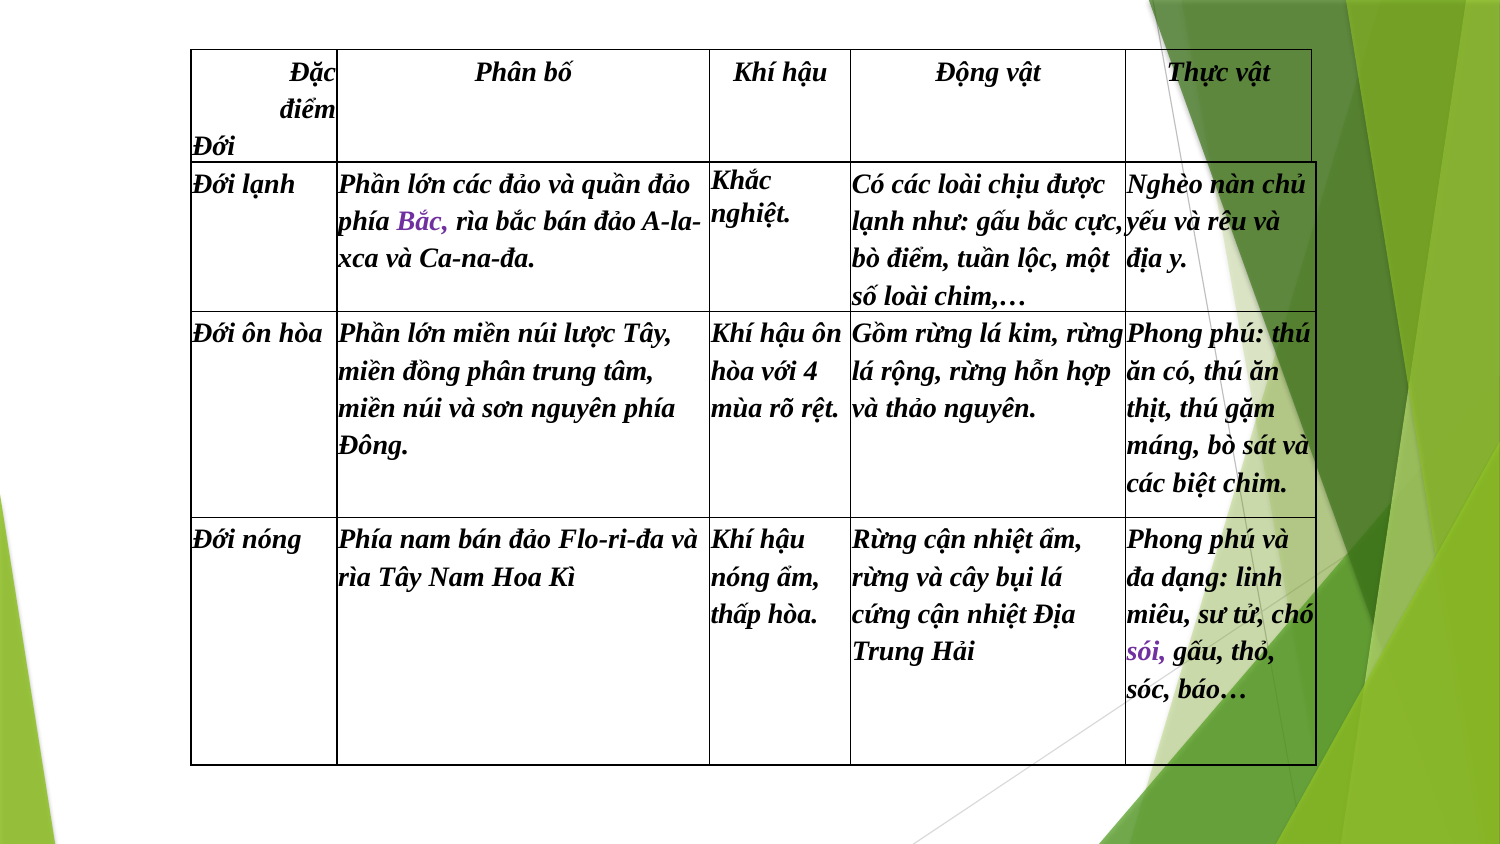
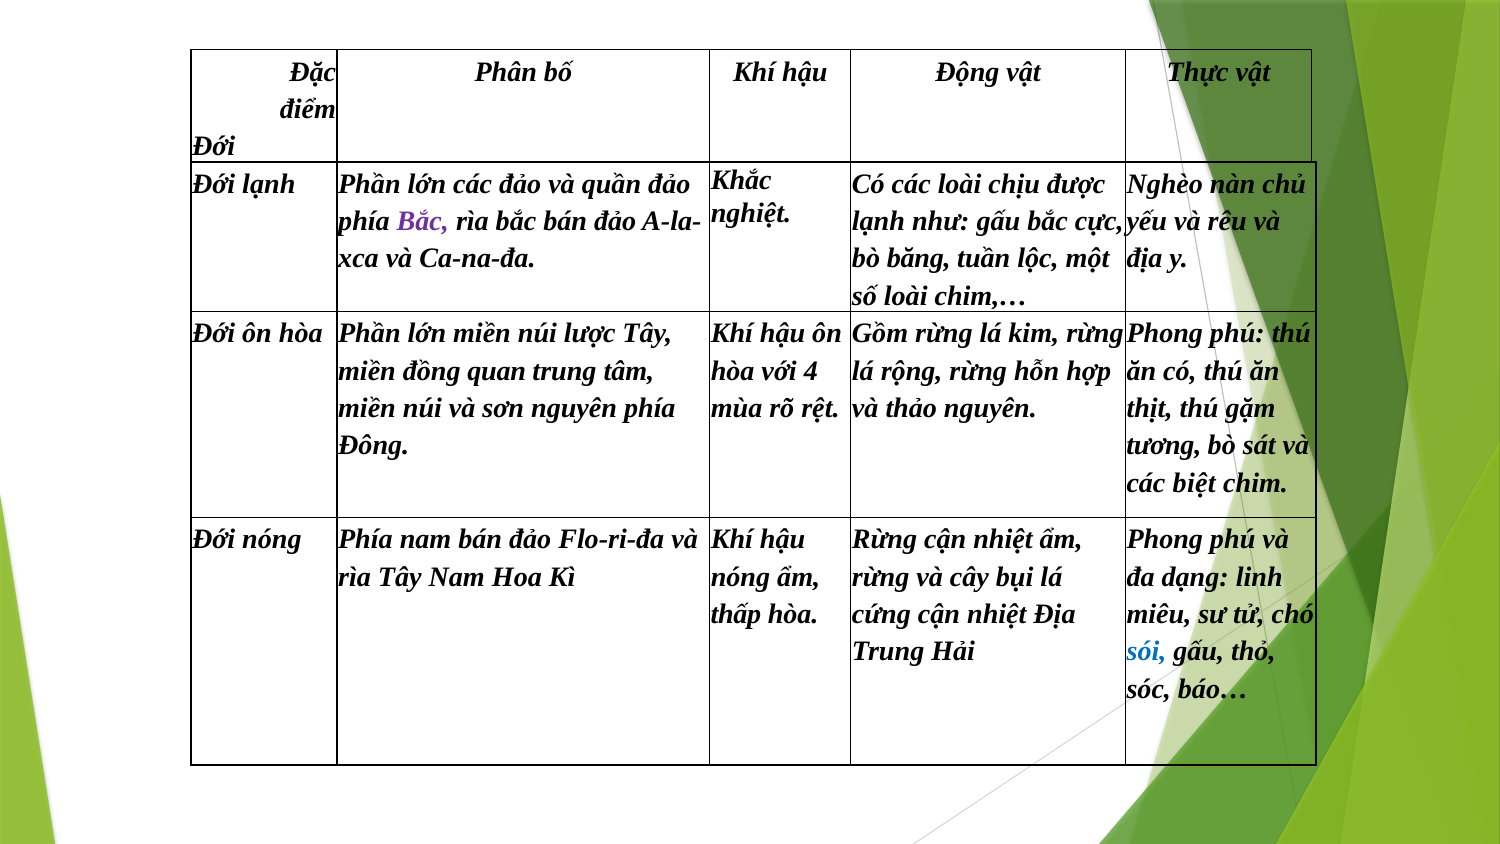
bò điểm: điểm -> băng (919, 259)
đồng phân: phân -> quan (497, 371)
máng: máng -> tương (1164, 445)
sói colour: purple -> blue (1146, 651)
